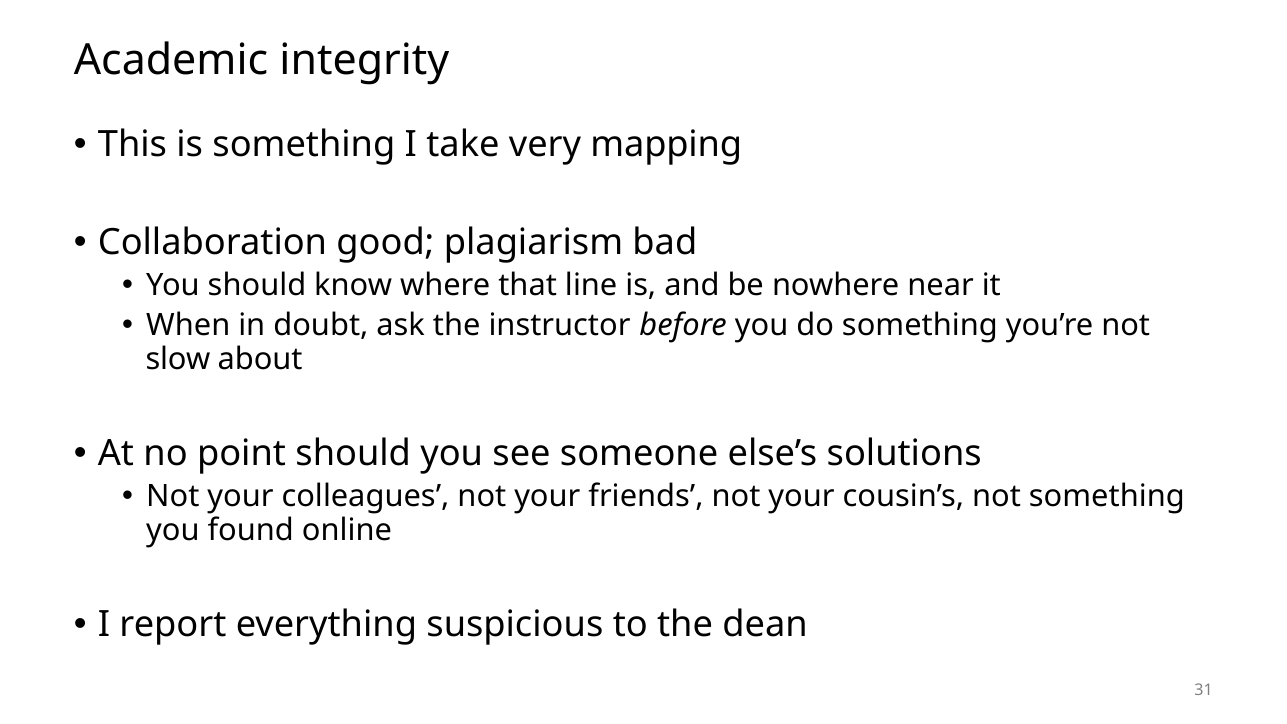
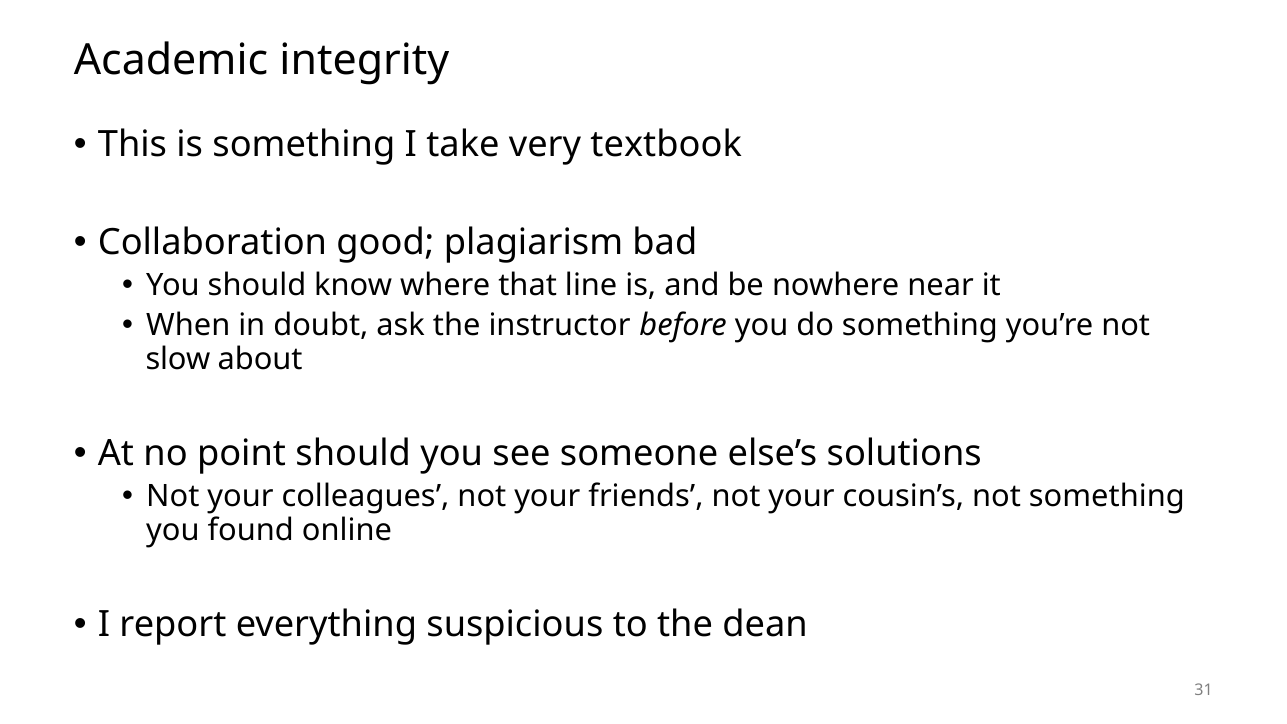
mapping: mapping -> textbook (666, 145)
